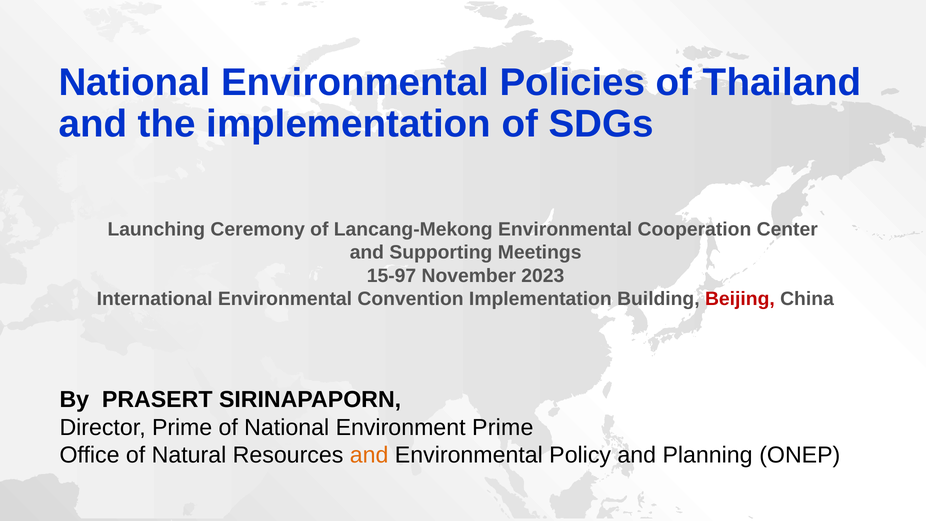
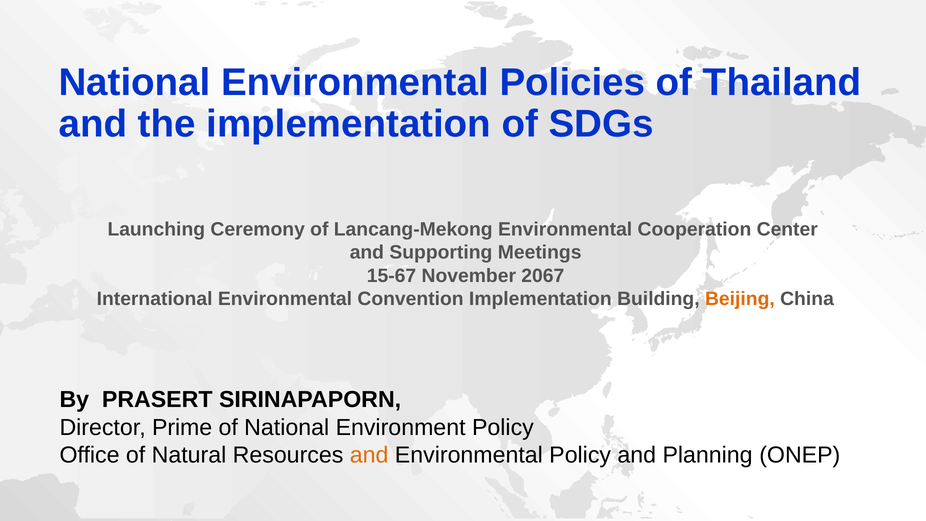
15-97: 15-97 -> 15-67 (392, 276)
2023: 2023 -> 2067 (543, 276)
Beijing colour: red -> orange (740, 299)
Environment Prime: Prime -> Policy (503, 428)
